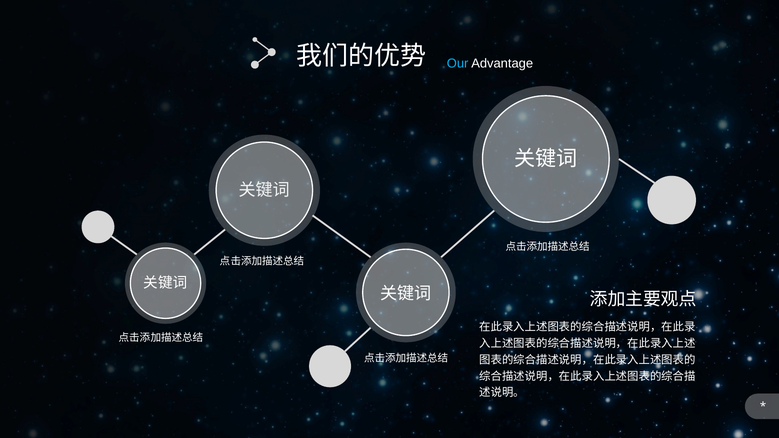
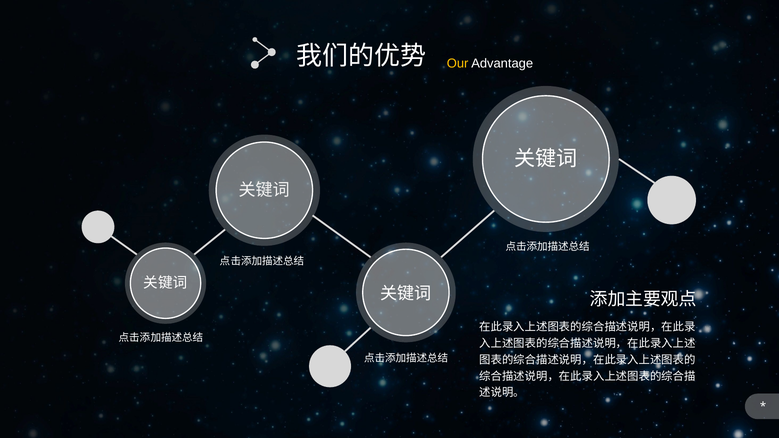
Our colour: light blue -> yellow (458, 63)
